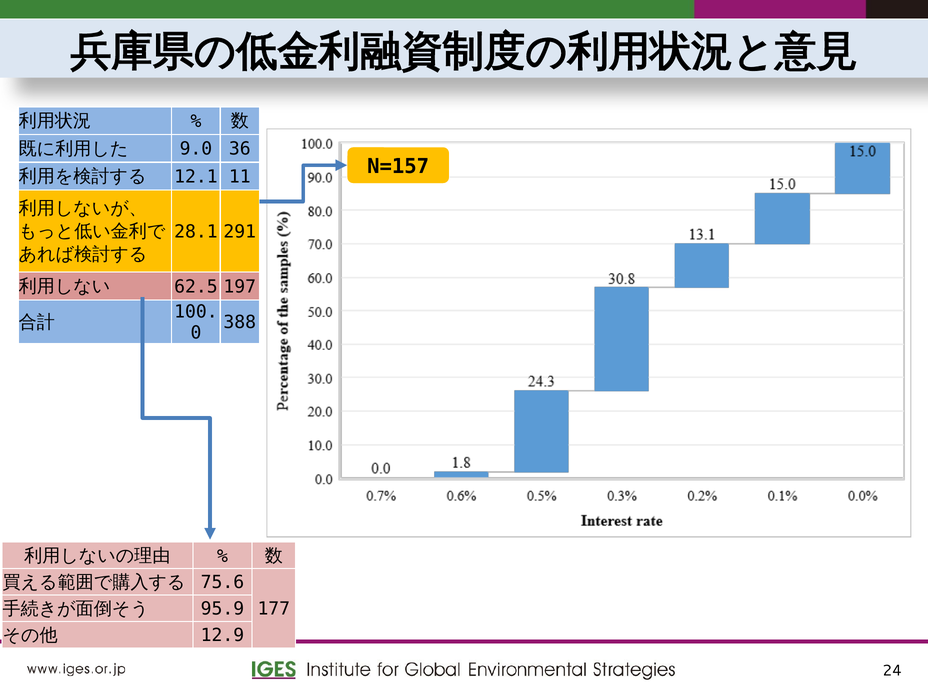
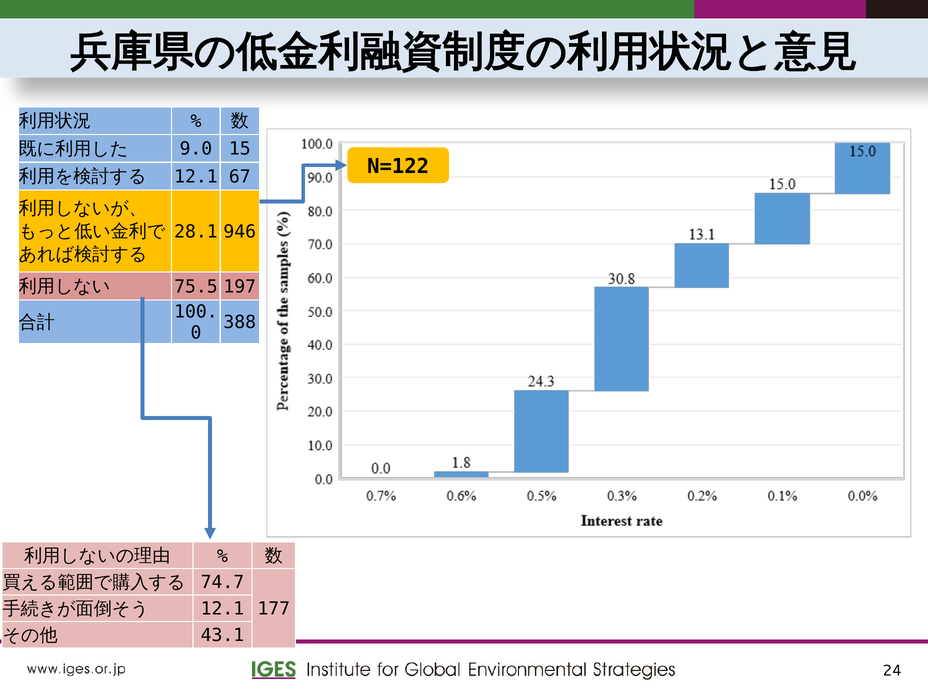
36: 36 -> 15 (240, 149)
N=157: N=157 -> N=122 (398, 167)
11: 11 -> 67 (240, 177)
291: 291 -> 946 (240, 232)
62.5: 62.5 -> 75.5 (196, 287)
75.6: 75.6 -> 74.7 (222, 583)
95.9: 95.9 -> 12.1 (222, 609)
12.9: 12.9 -> 43.1 (222, 635)
